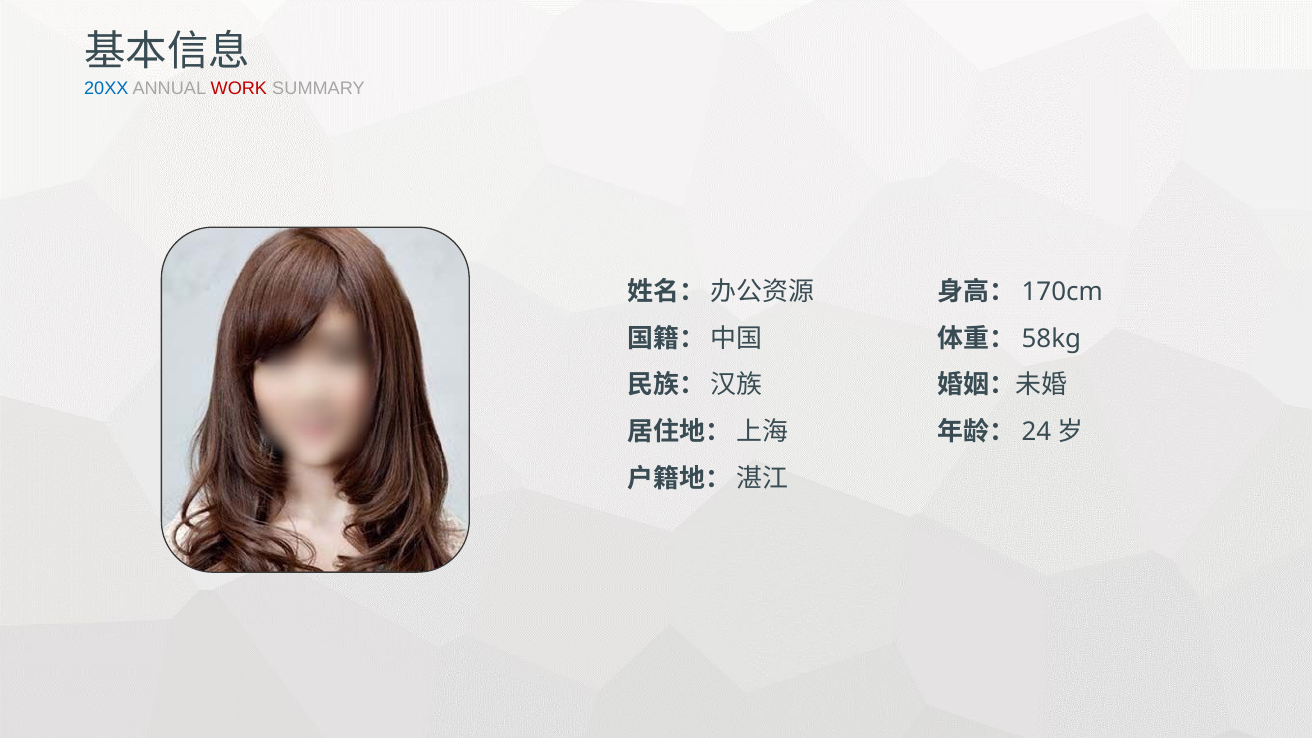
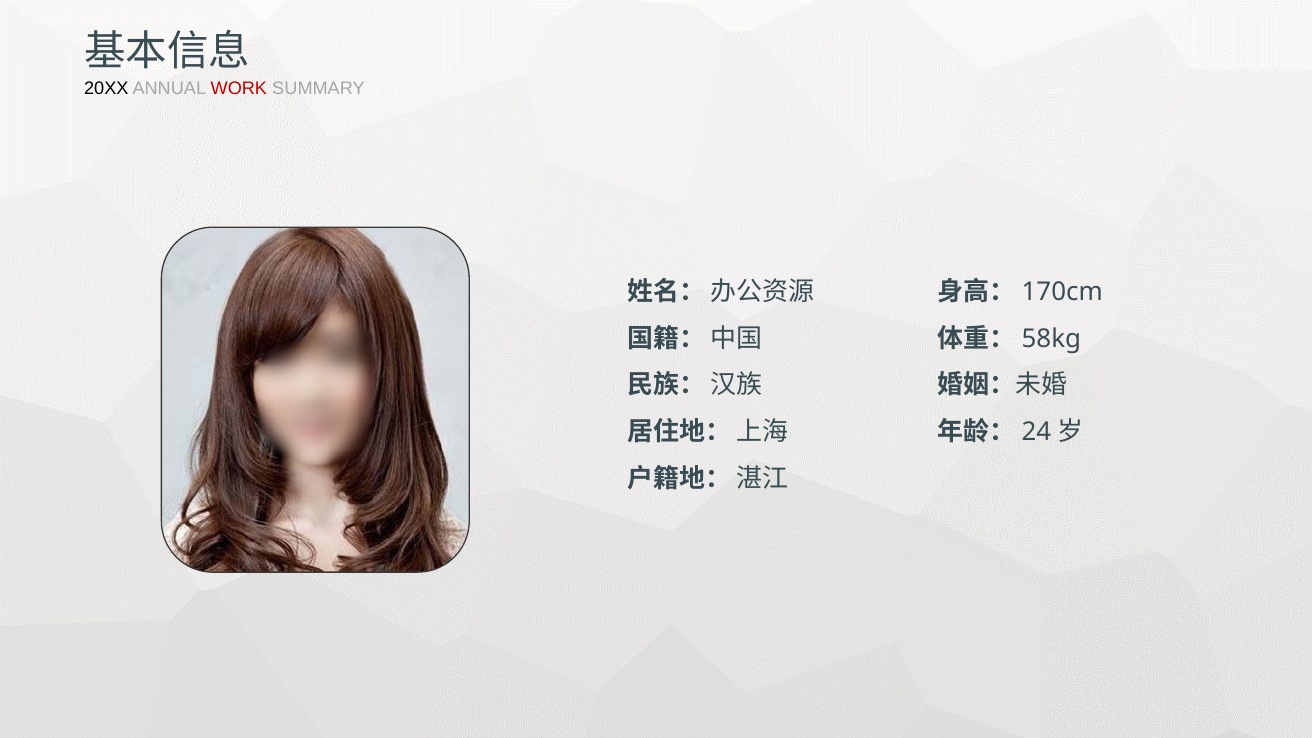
20XX colour: blue -> black (106, 88)
